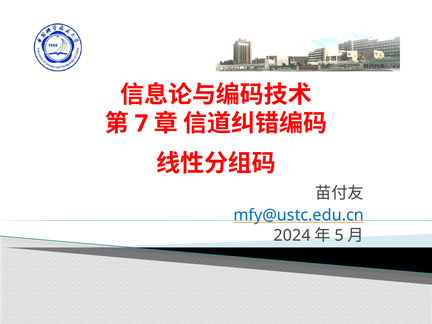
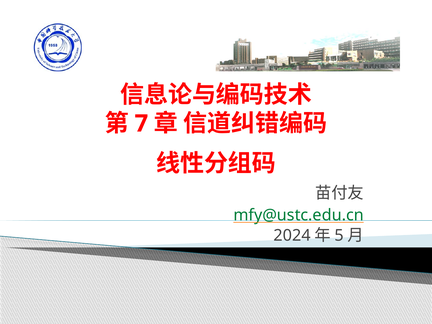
mfy@ustc.edu.cn colour: blue -> green (299, 215)
